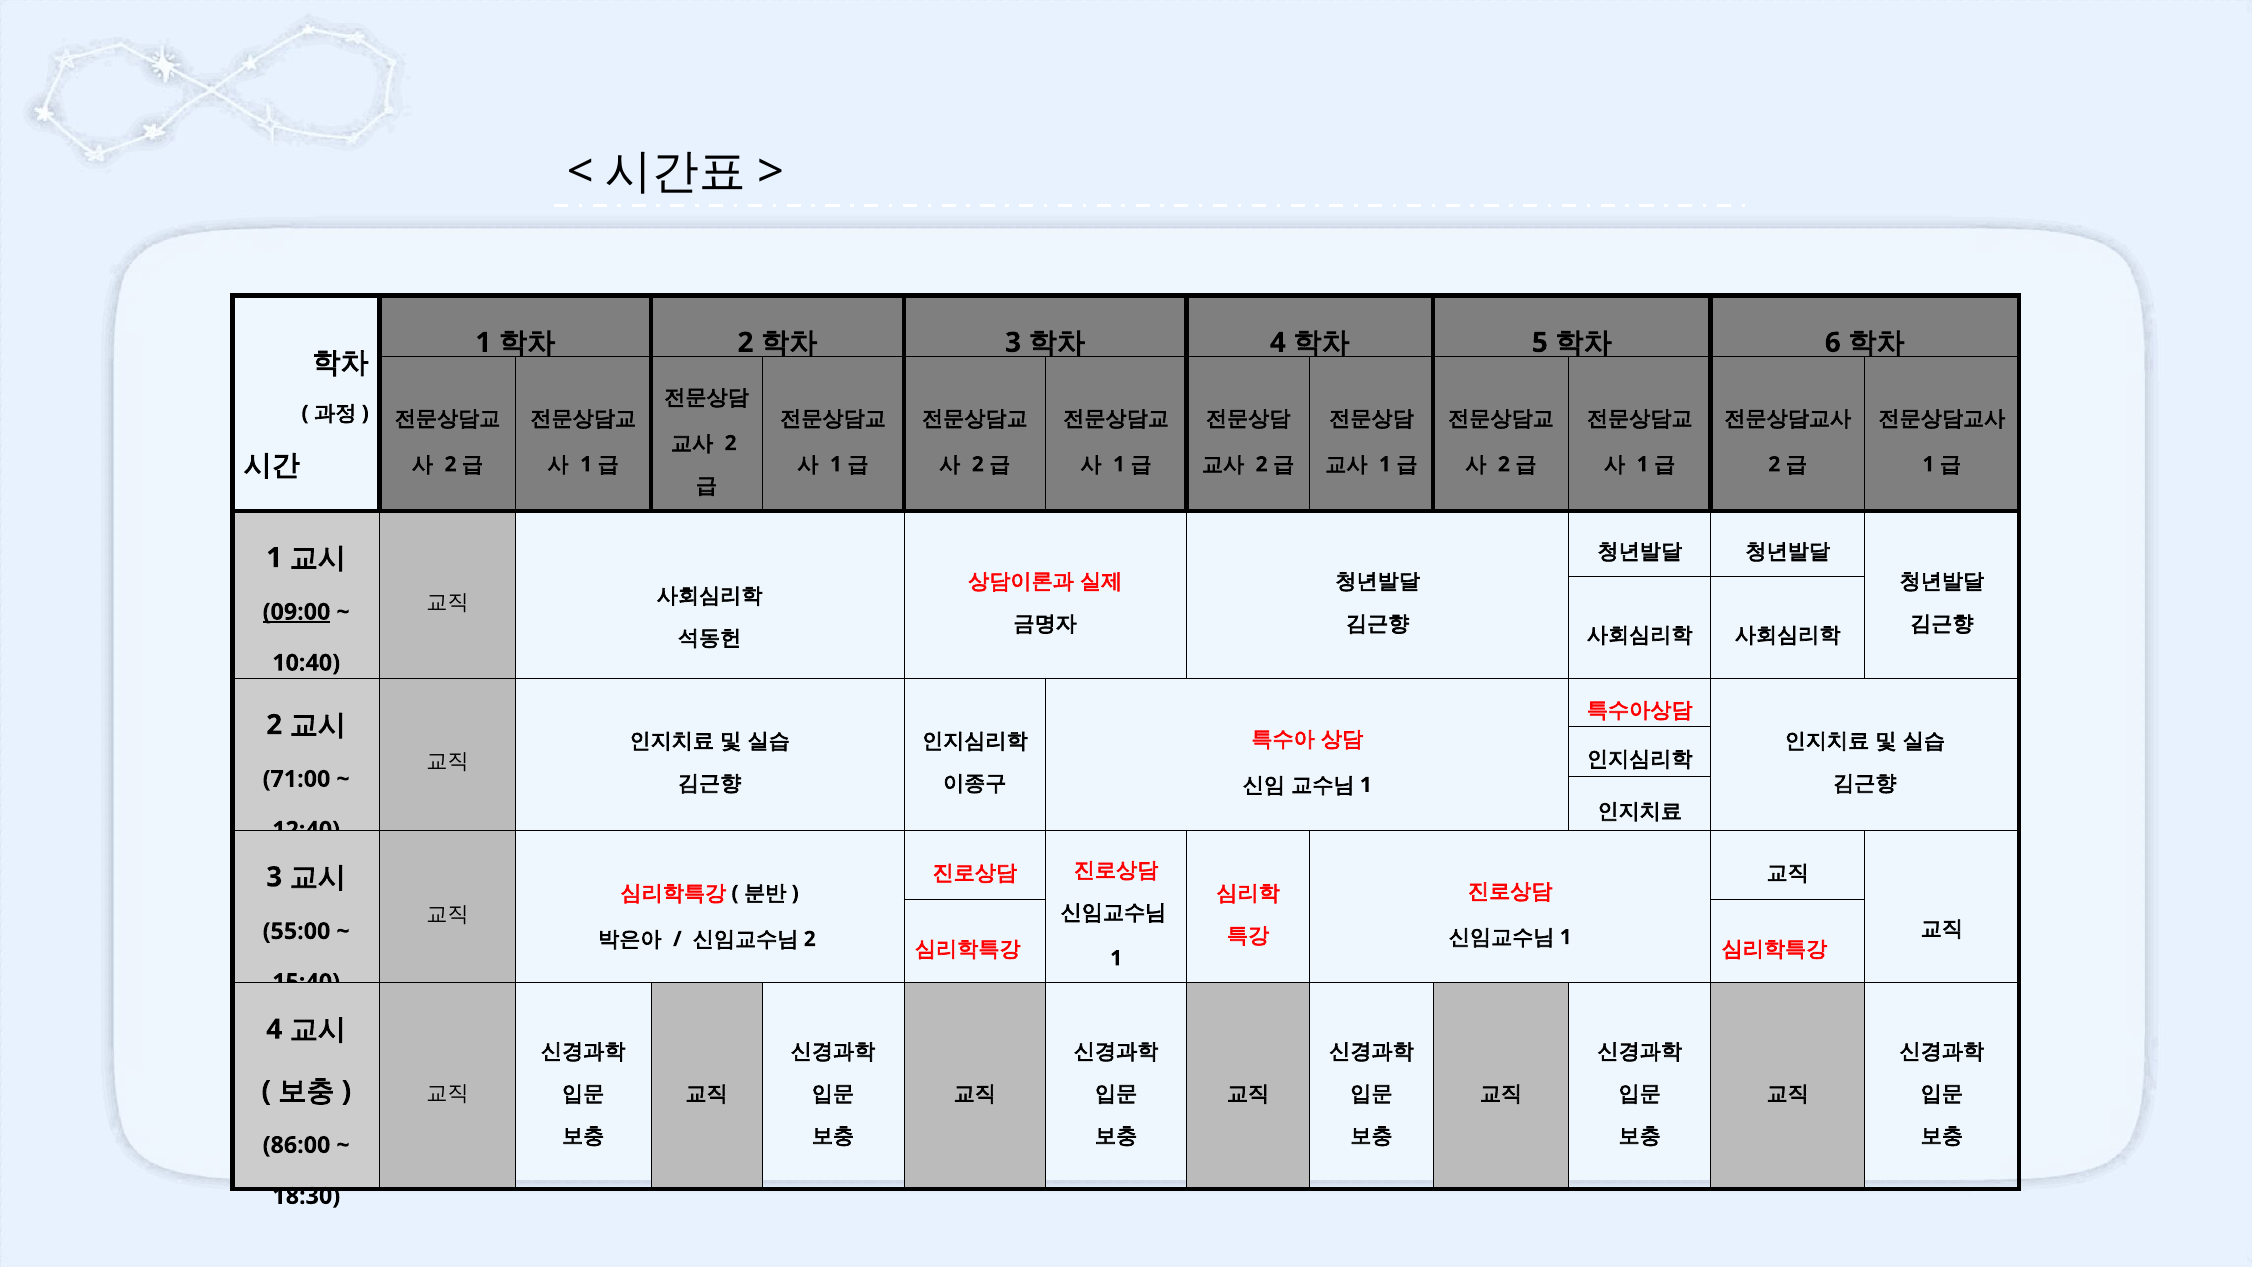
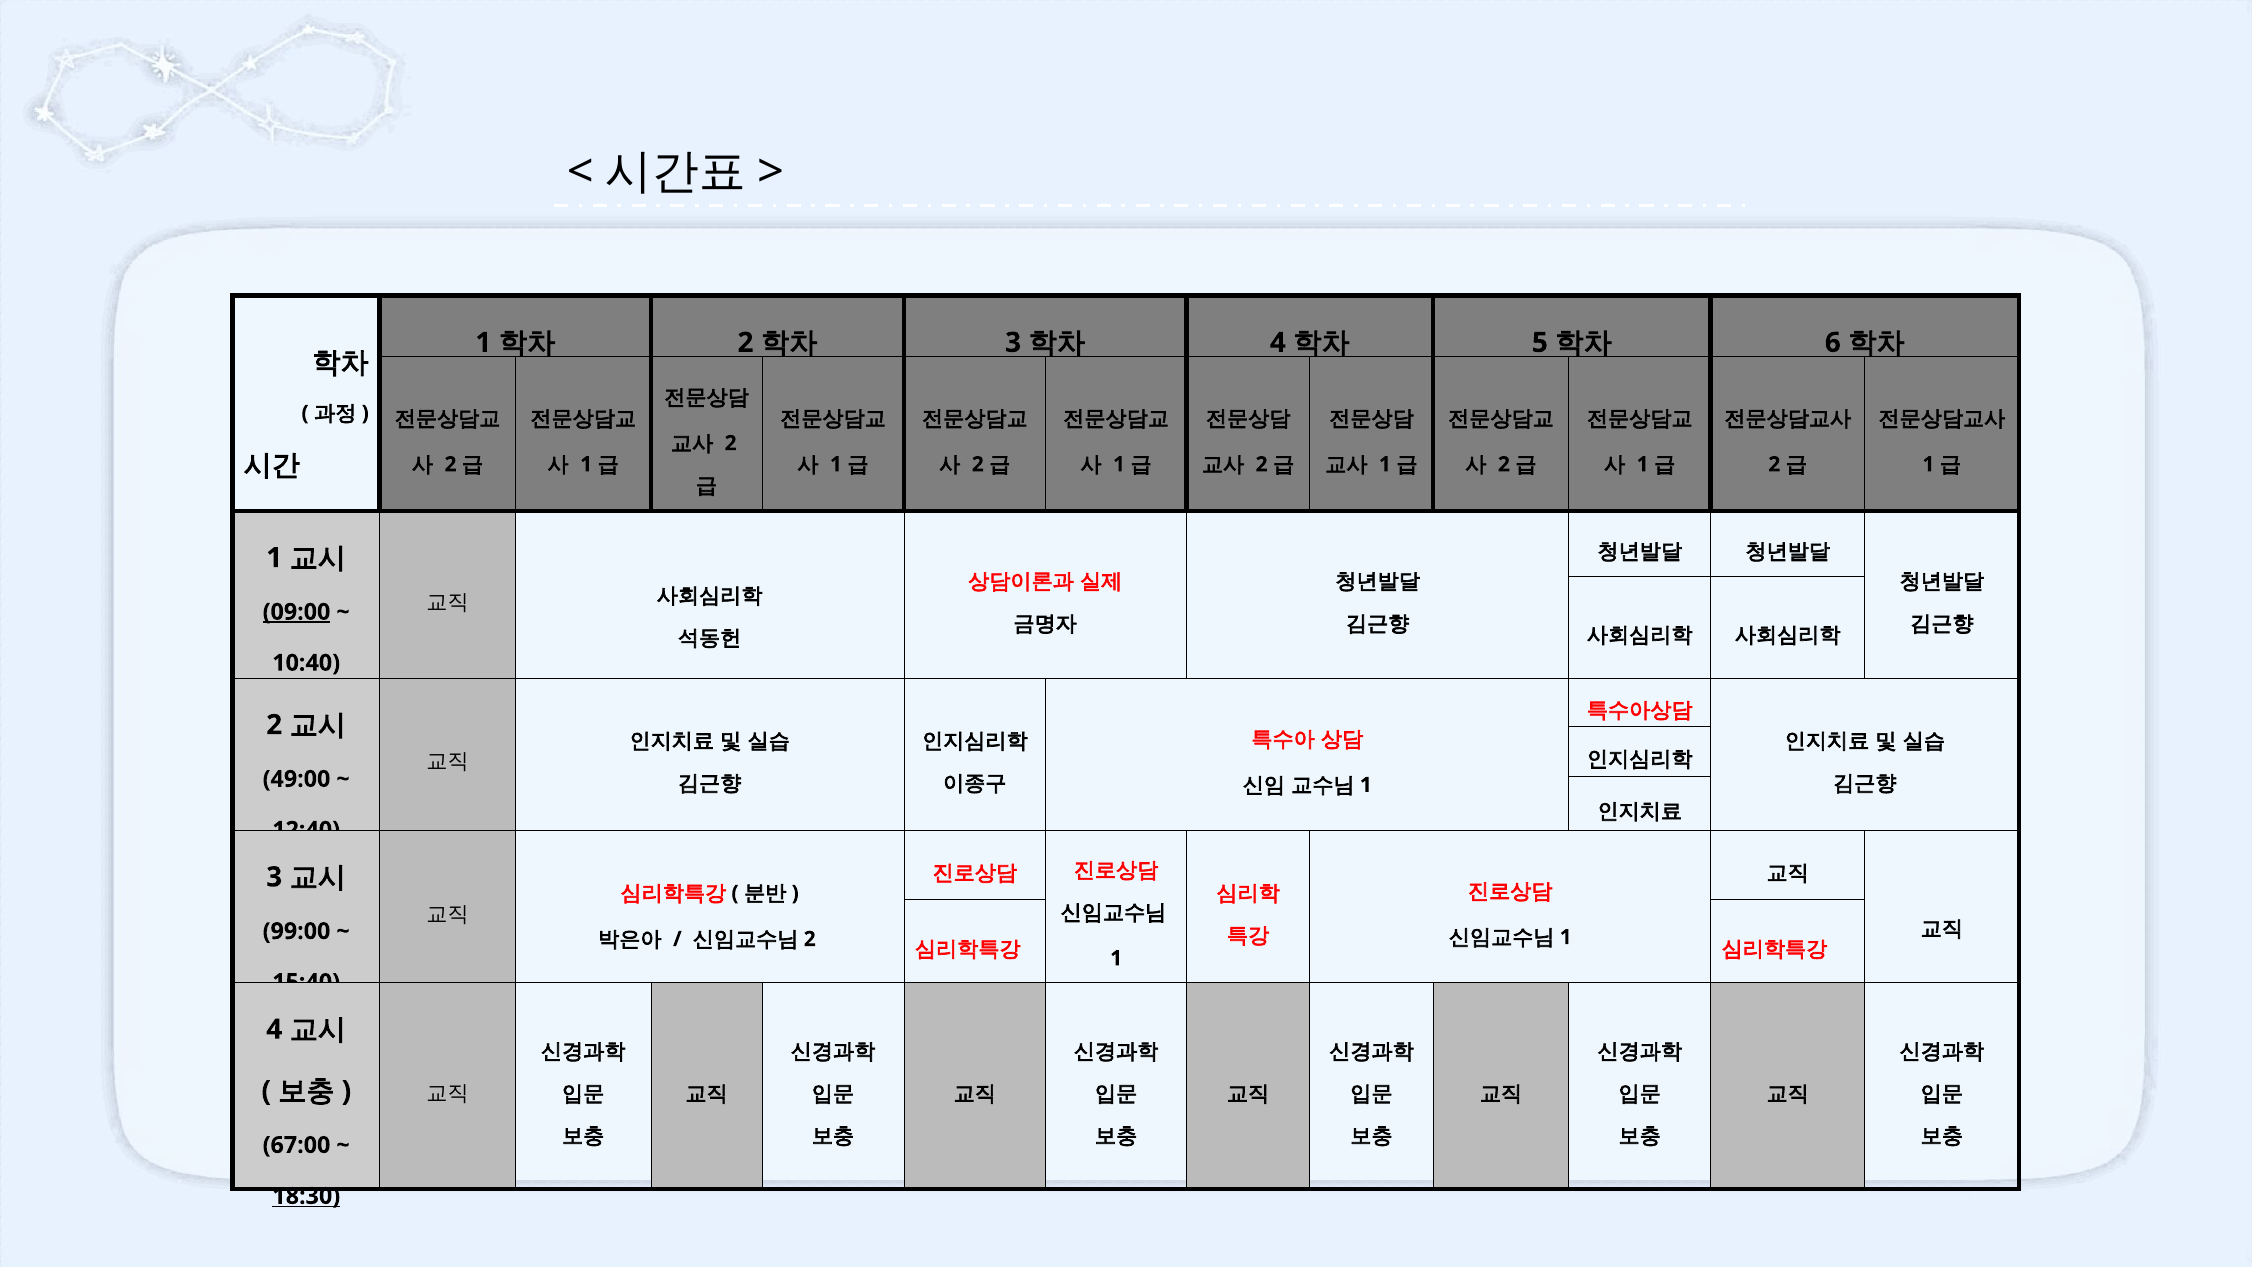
71:00: 71:00 -> 49:00 (297, 779)
55:00: 55:00 -> 99:00 (297, 931)
86:00: 86:00 -> 67:00 (297, 1145)
18:30 underline: none -> present (306, 1196)
